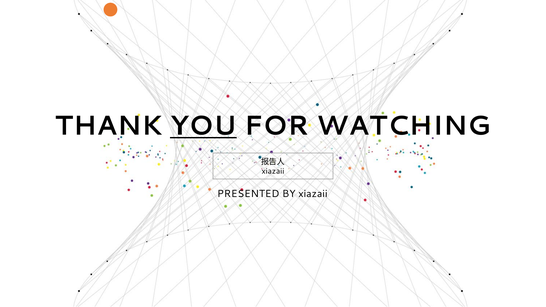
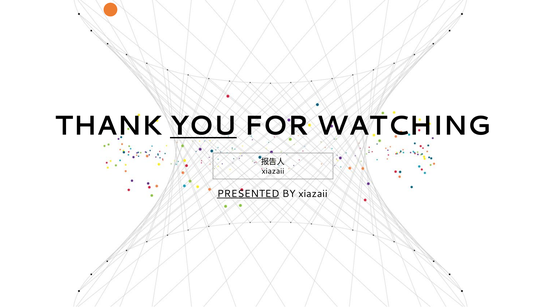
PRESENTED underline: none -> present (248, 194)
